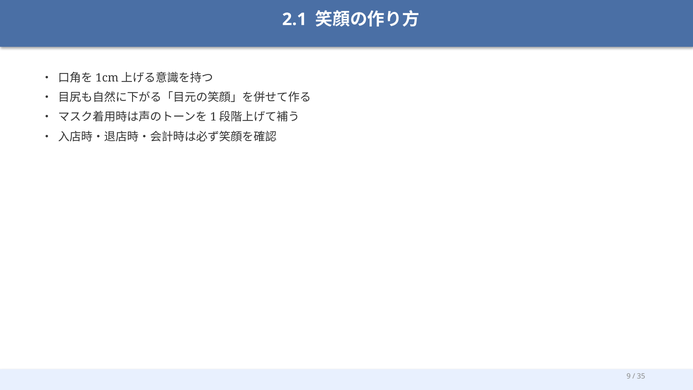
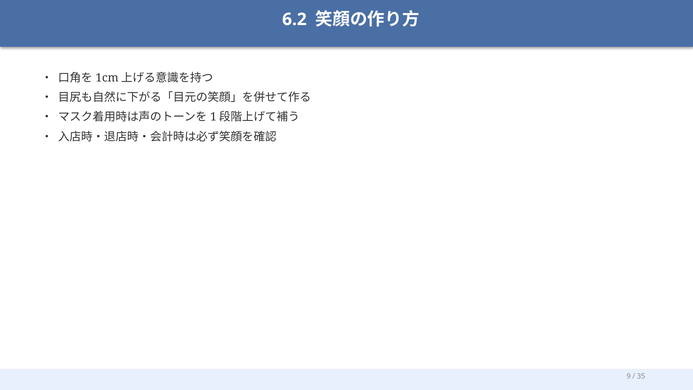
2.1: 2.1 -> 6.2 (294, 19)
